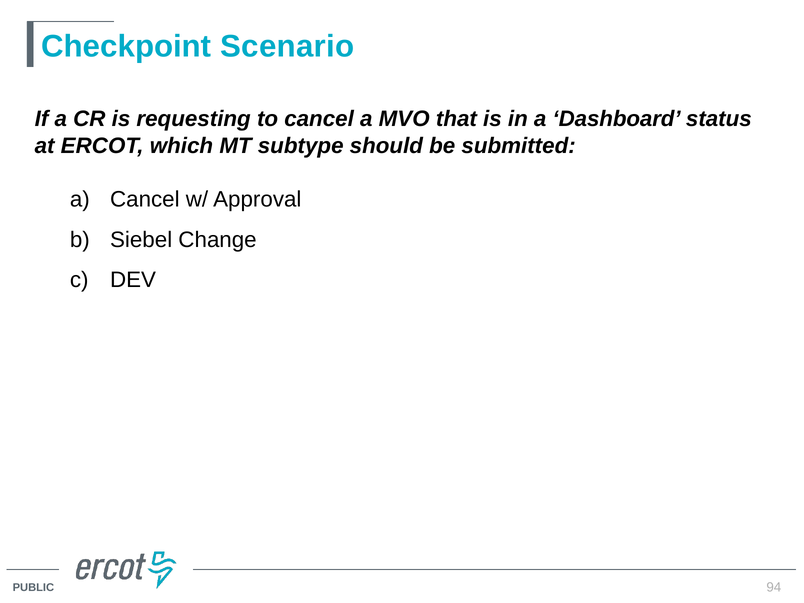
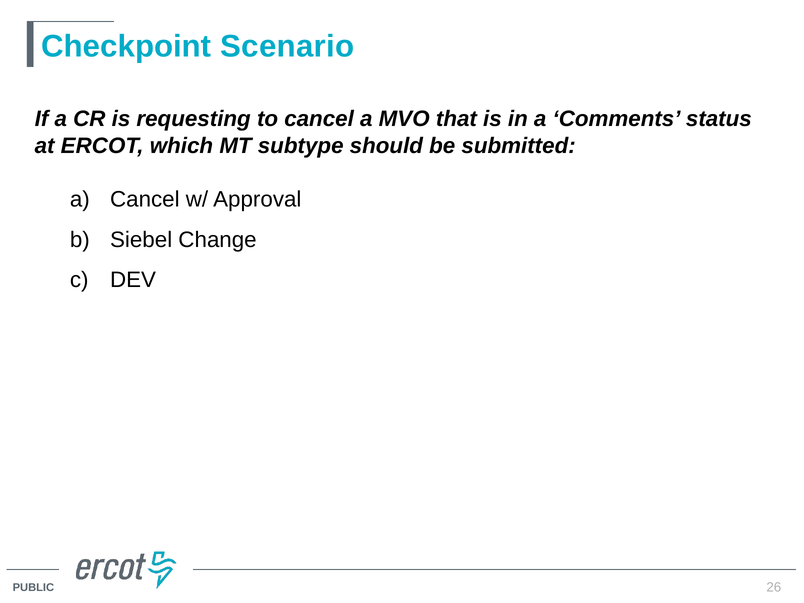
Dashboard: Dashboard -> Comments (617, 119)
94: 94 -> 26 (774, 588)
